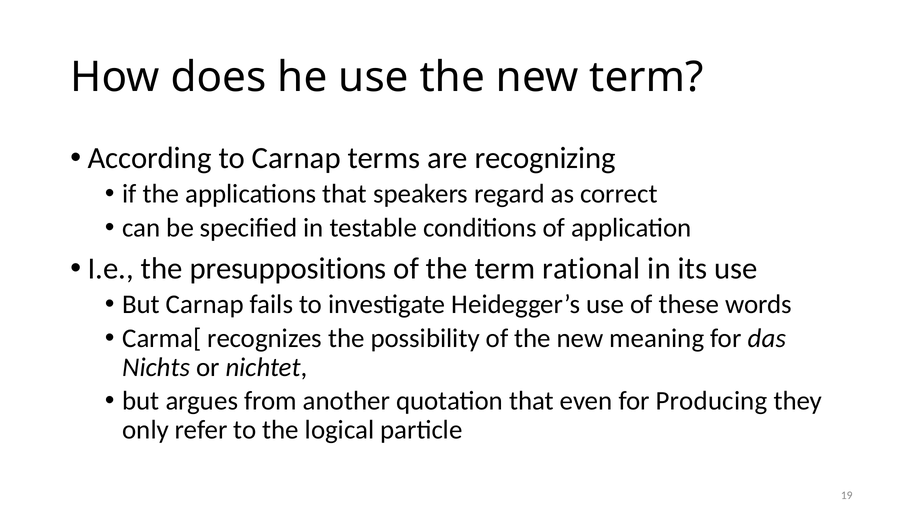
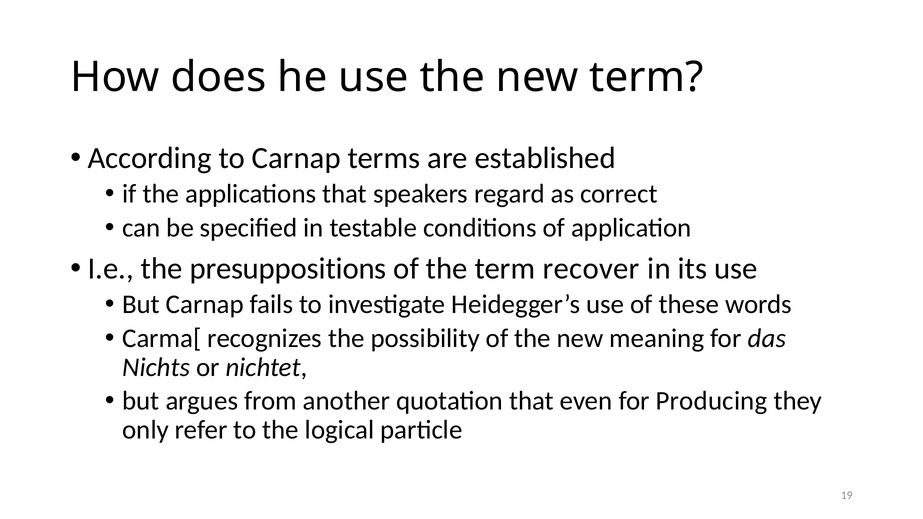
recognizing: recognizing -> established (545, 158)
rational: rational -> recover (591, 269)
